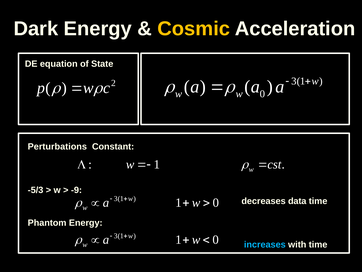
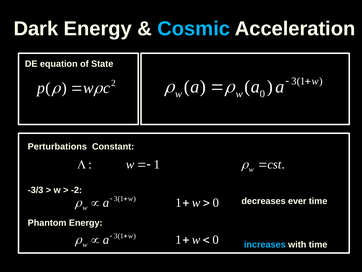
Cosmic colour: yellow -> light blue (194, 29)
-5/3: -5/3 -> -3/3 (36, 190)
-9: -9 -> -2 (76, 190)
data: data -> ever (297, 201)
